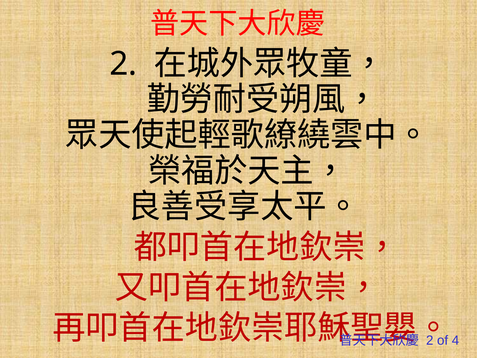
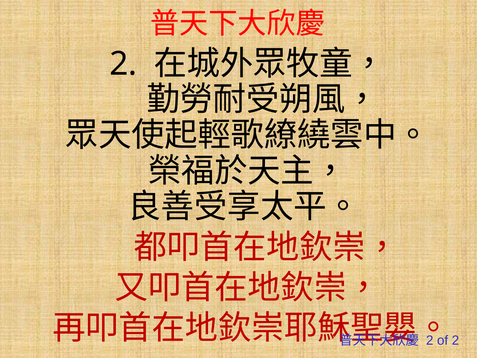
4: 4 -> 2 (455, 340)
